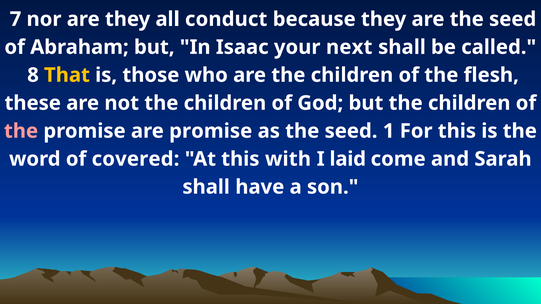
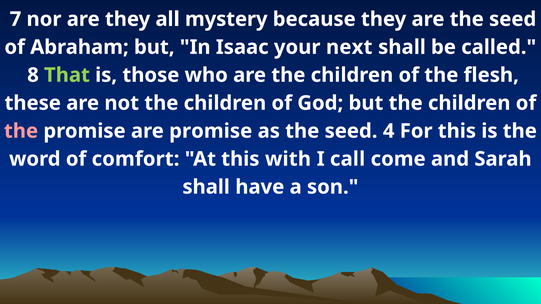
conduct: conduct -> mystery (226, 19)
That colour: yellow -> light green (67, 75)
1: 1 -> 4 (389, 131)
covered: covered -> comfort (136, 159)
laid: laid -> call (348, 159)
